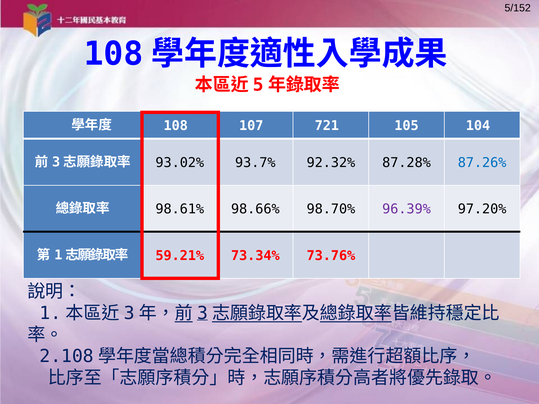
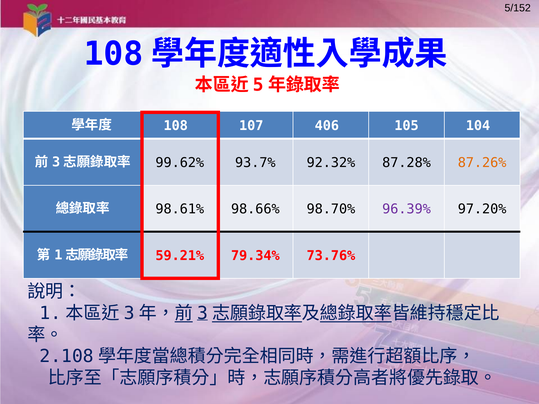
721: 721 -> 406 (327, 126)
93.02%: 93.02% -> 99.62% (180, 163)
87.26% colour: blue -> orange (482, 163)
73.34%: 73.34% -> 79.34% (255, 256)
